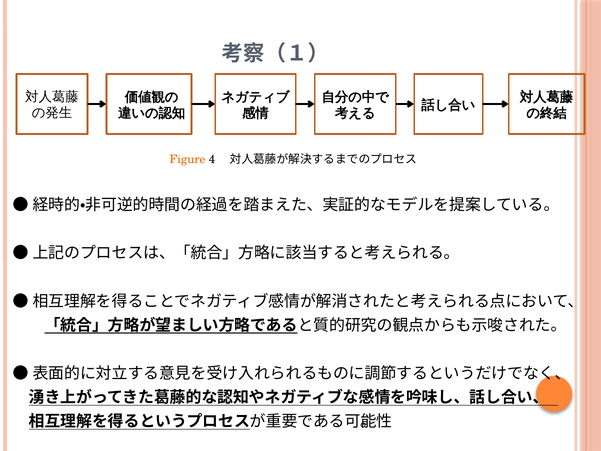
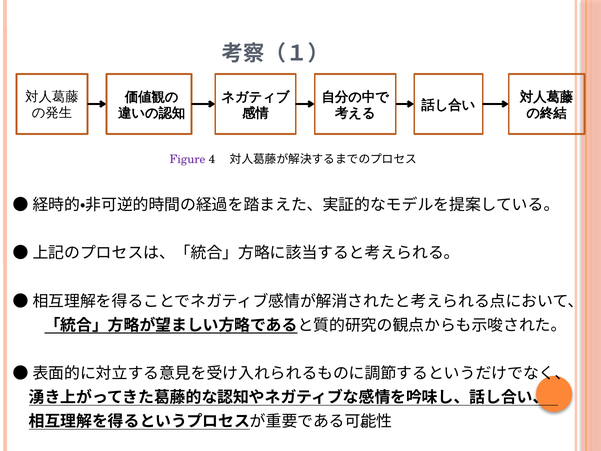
Figure colour: orange -> purple (187, 159)
